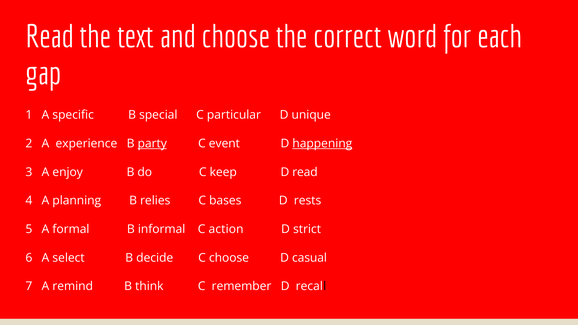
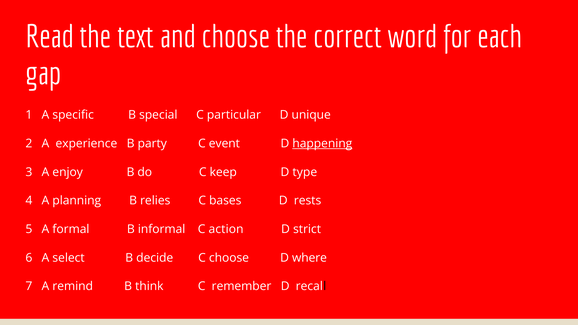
party underline: present -> none (152, 144)
D read: read -> type (305, 172)
casual: casual -> where (309, 258)
